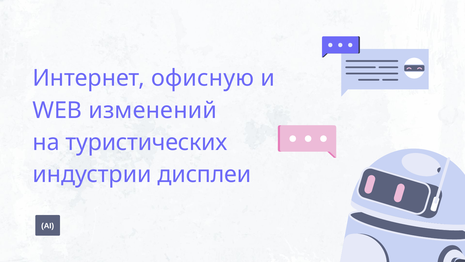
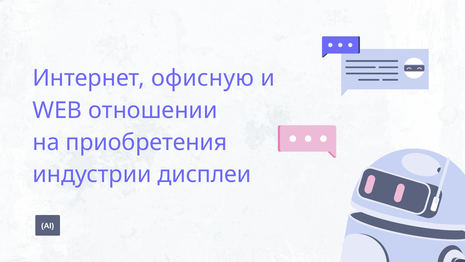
изменений: изменений -> отношении (153, 110)
туристических: туристических -> приобретения (146, 142)
